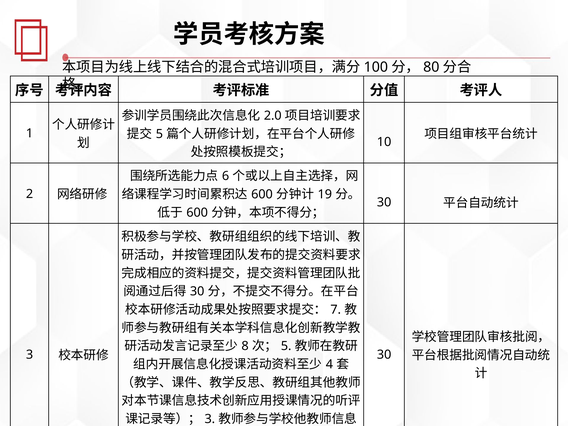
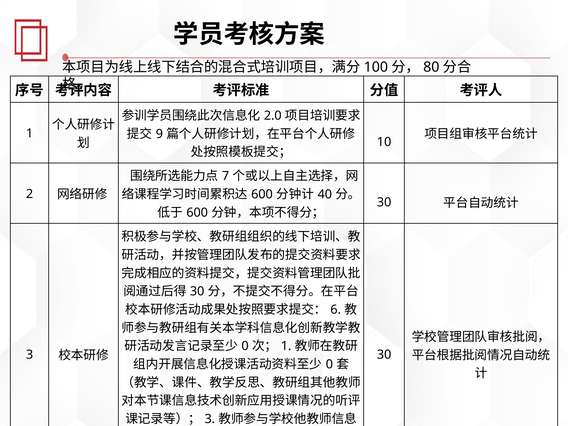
5: 5 -> 9 (159, 134)
6: 6 -> 7 (226, 176)
19: 19 -> 40 (325, 194)
7: 7 -> 6 (336, 310)
8: 8 -> 0 (245, 346)
5: 5 -> 1 (286, 346)
4: 4 -> 0 (329, 364)
